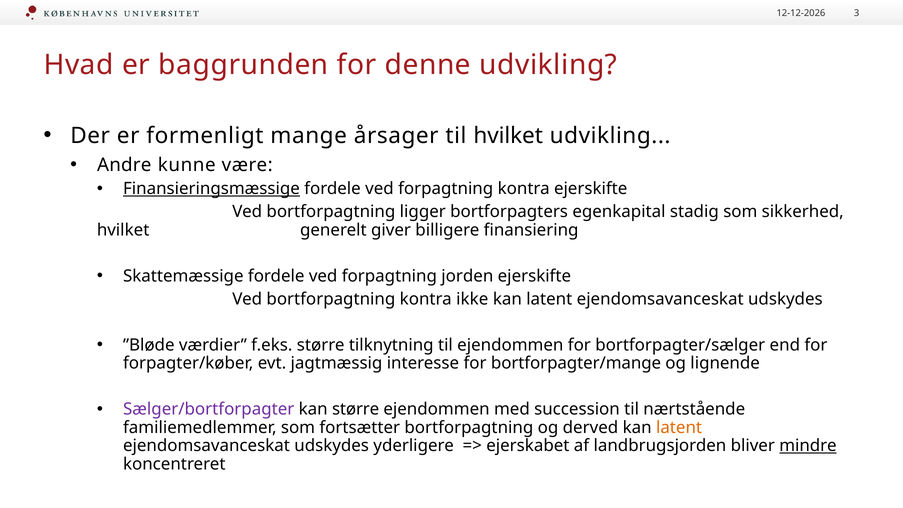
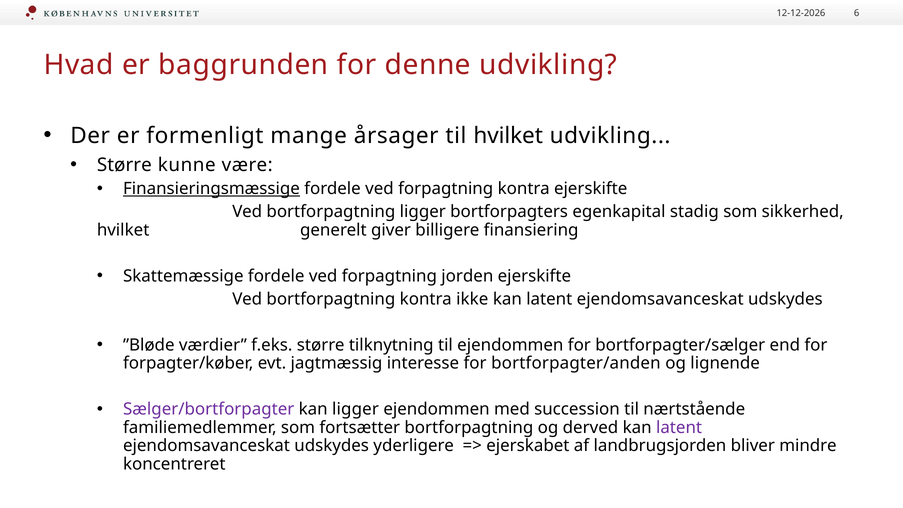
3: 3 -> 6 (857, 13)
Andre: Andre -> Større (124, 165)
bortforpagter/mange: bortforpagter/mange -> bortforpagter/anden (576, 363)
kan større: større -> ligger (355, 409)
latent colour: orange -> purple (679, 427)
mindre underline: present -> none (808, 446)
